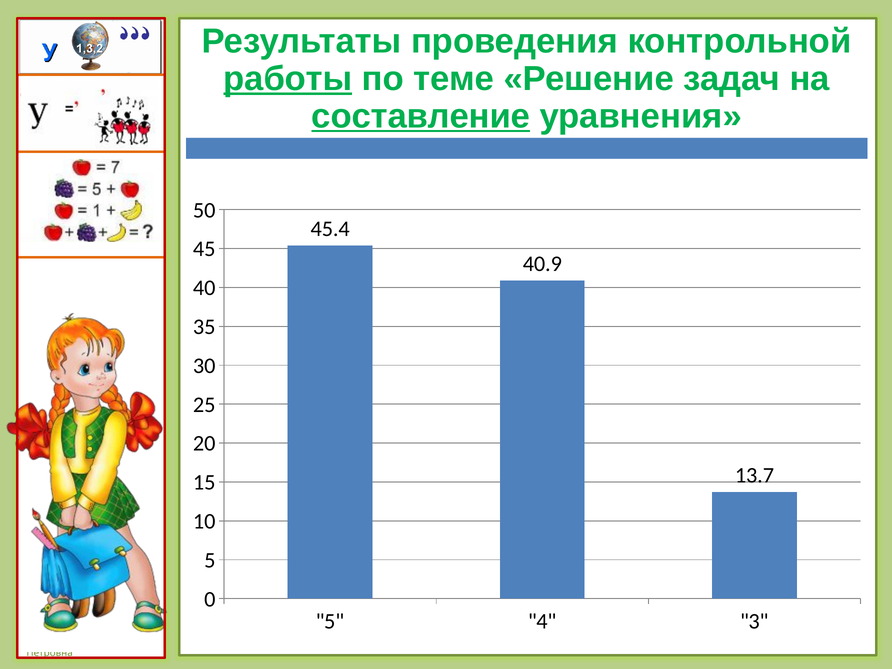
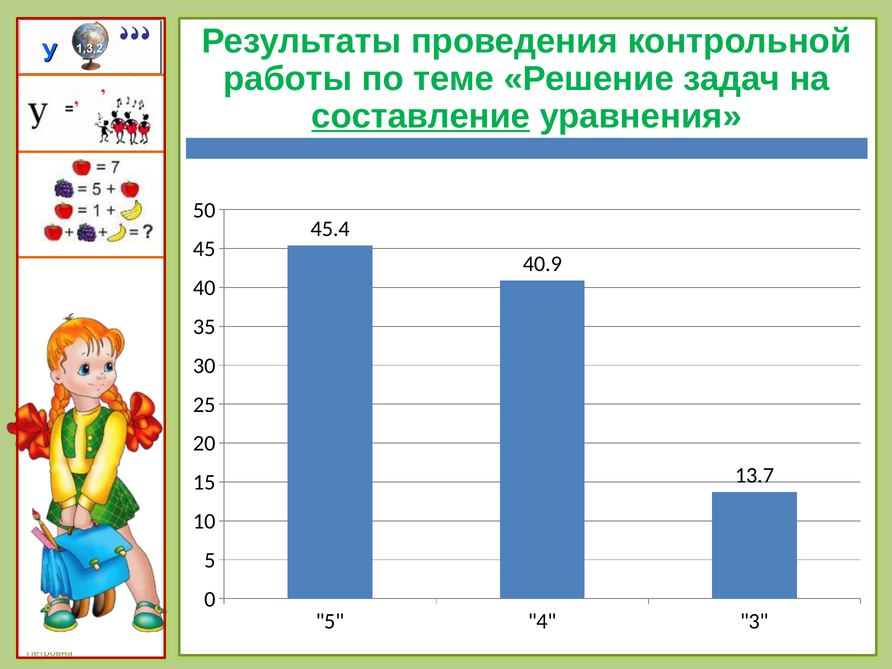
работы underline: present -> none (288, 79)
